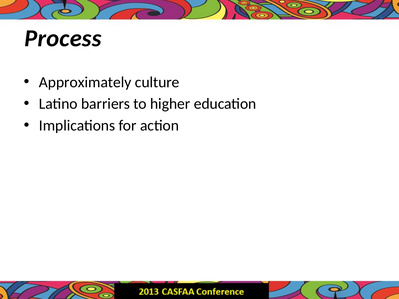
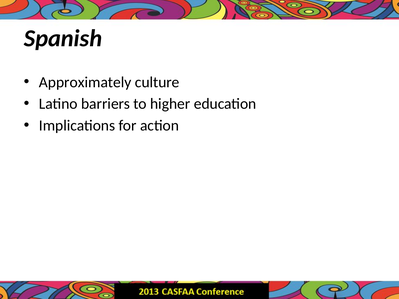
Process: Process -> Spanish (63, 38)
